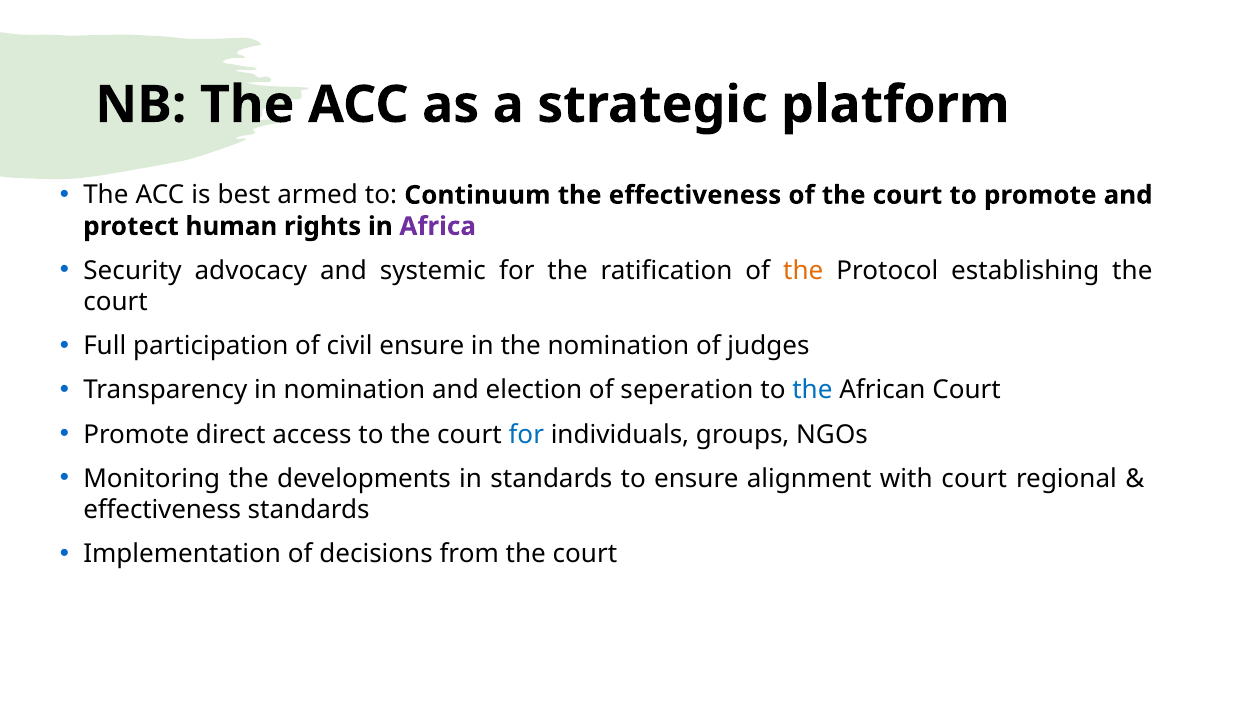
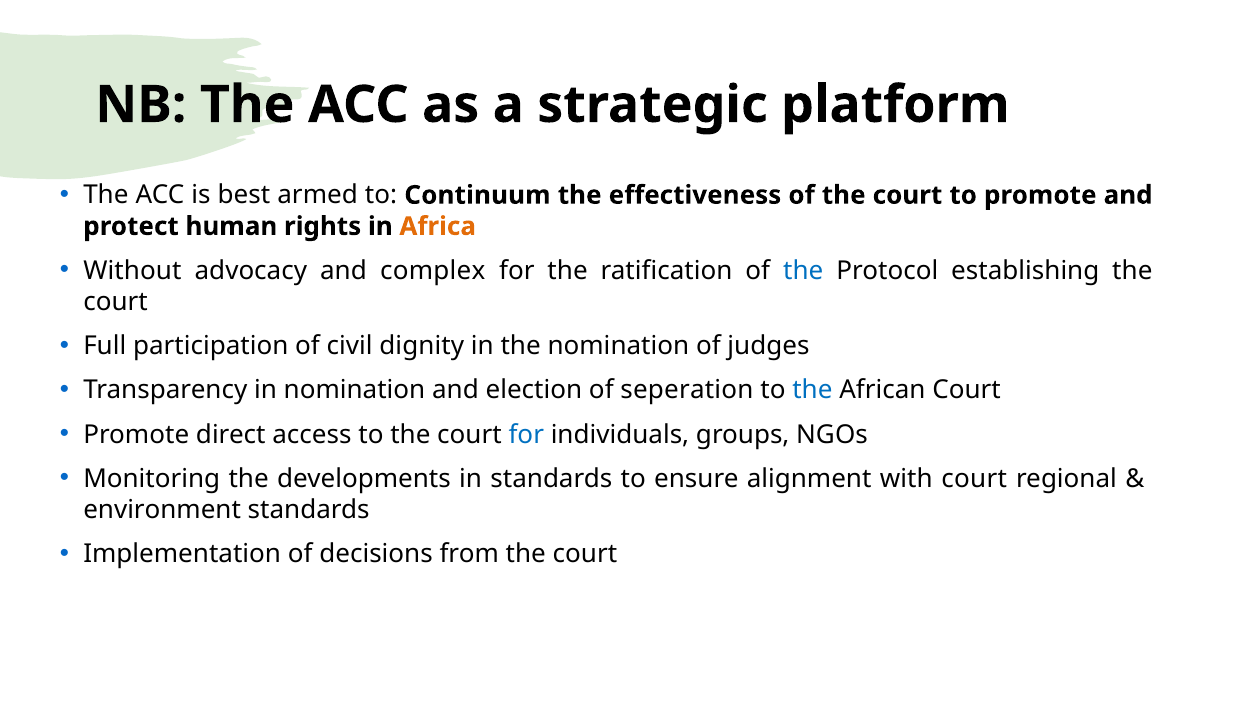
Africa colour: purple -> orange (438, 226)
Security: Security -> Without (132, 271)
systemic: systemic -> complex (433, 271)
the colour: orange -> blue (803, 271)
civil ensure: ensure -> dignity (422, 346)
effectiveness: effectiveness -> environment (162, 510)
